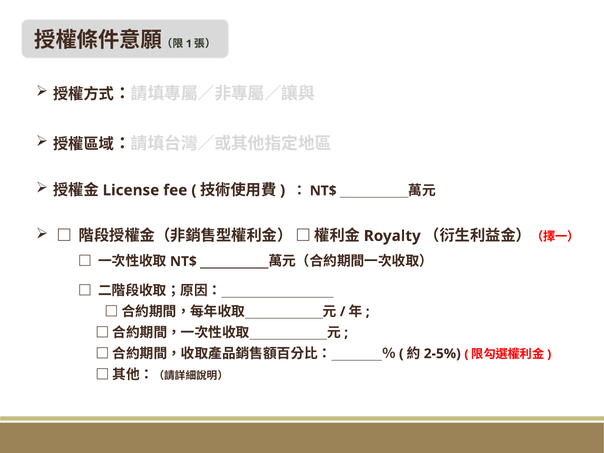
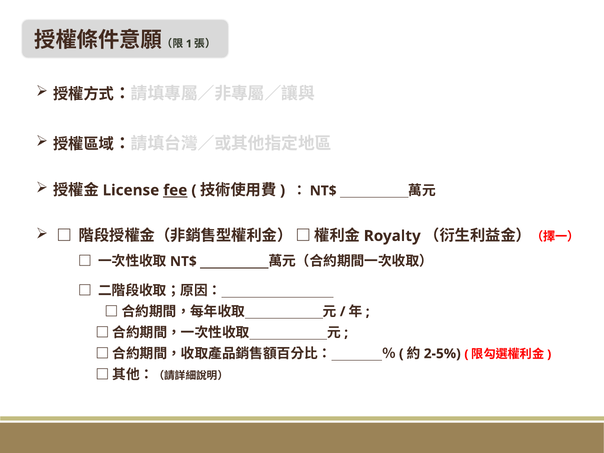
fee underline: none -> present (175, 190)
